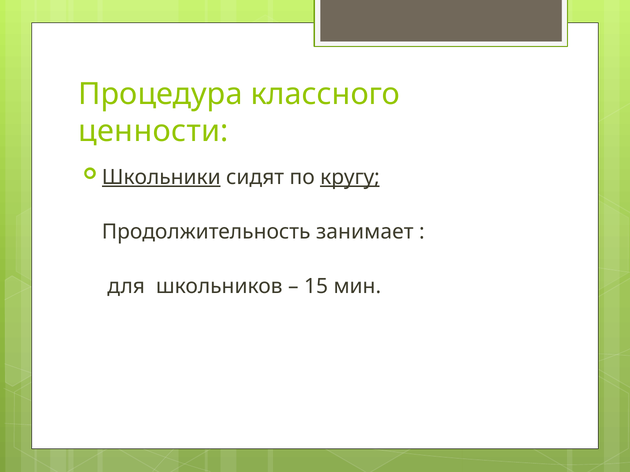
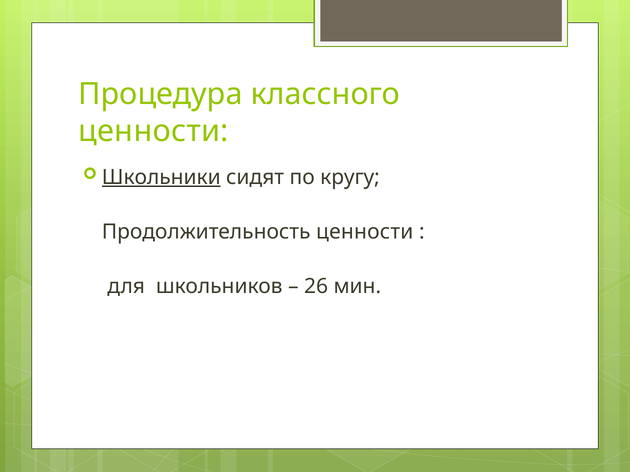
кругу underline: present -> none (350, 177)
Продолжительность занимает: занимает -> ценности (365, 232)
15: 15 -> 26 (316, 287)
